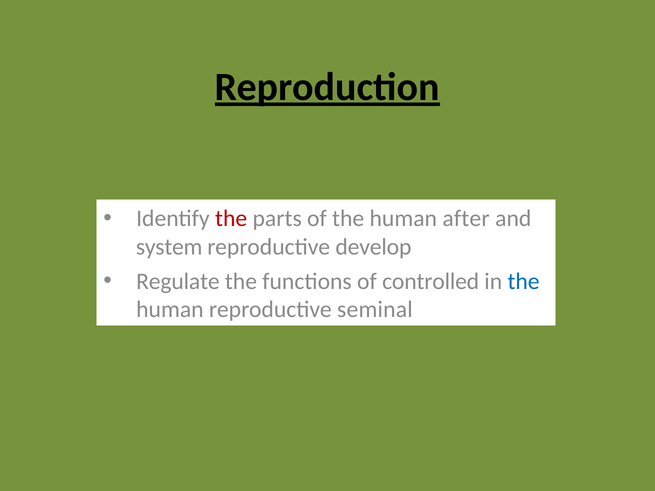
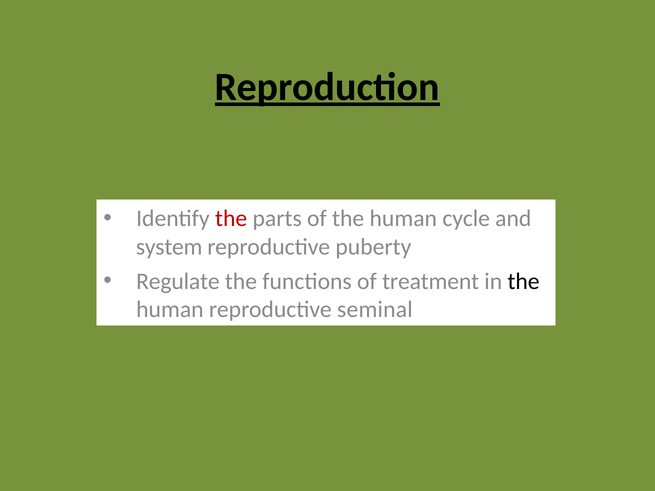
after: after -> cycle (466, 219)
develop: develop -> puberty (373, 247)
controlled: controlled -> treatment (431, 281)
the colour: blue -> black (524, 281)
